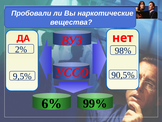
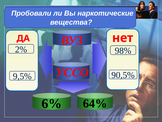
99%: 99% -> 64% (95, 103)
